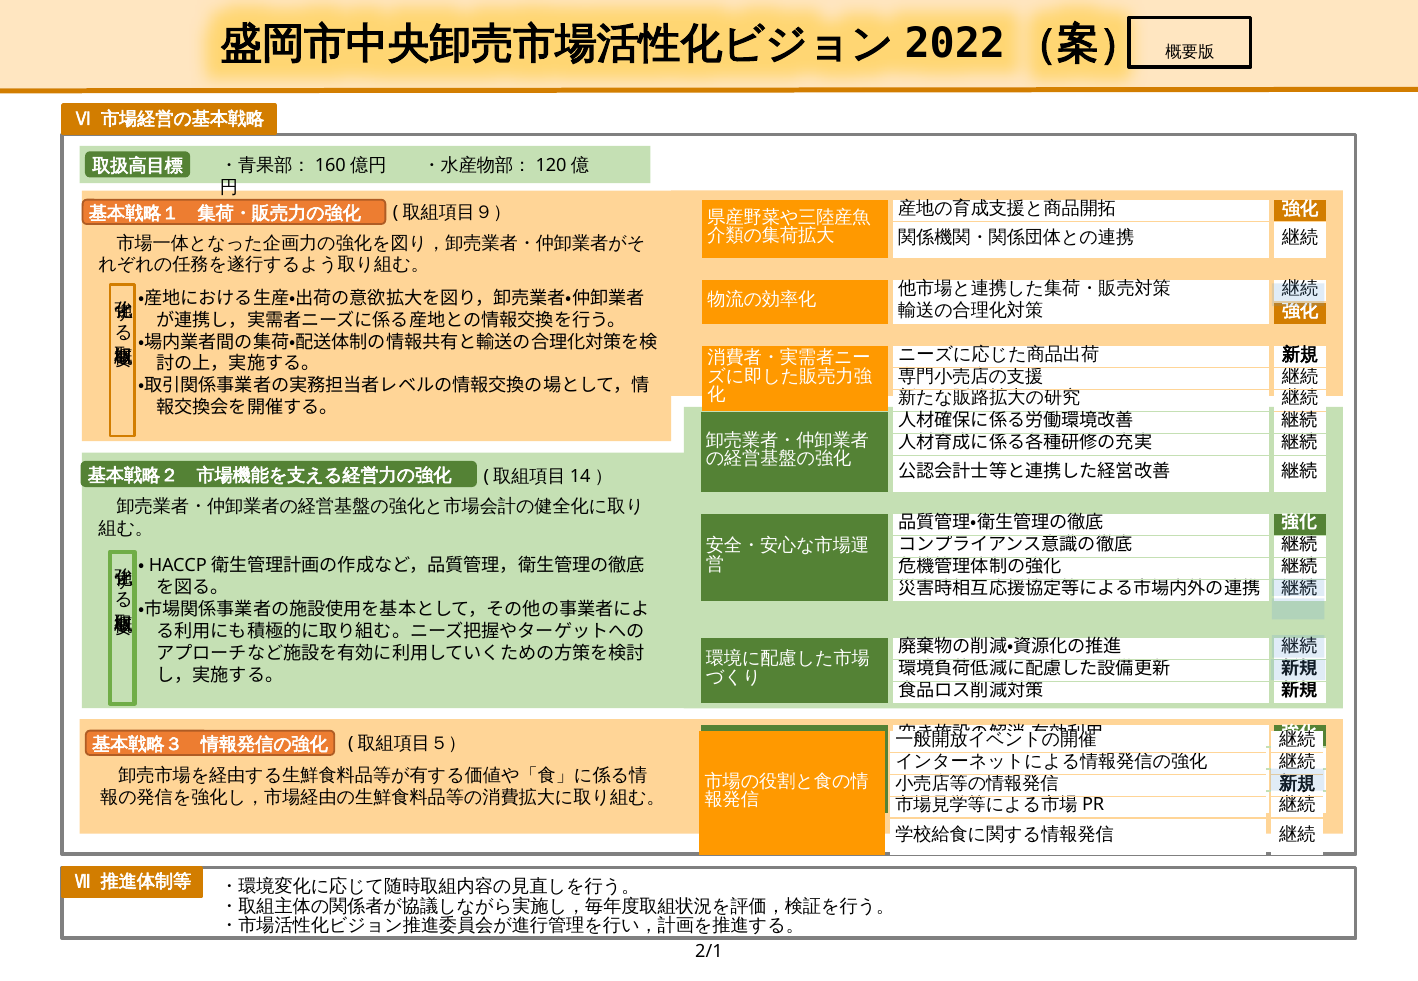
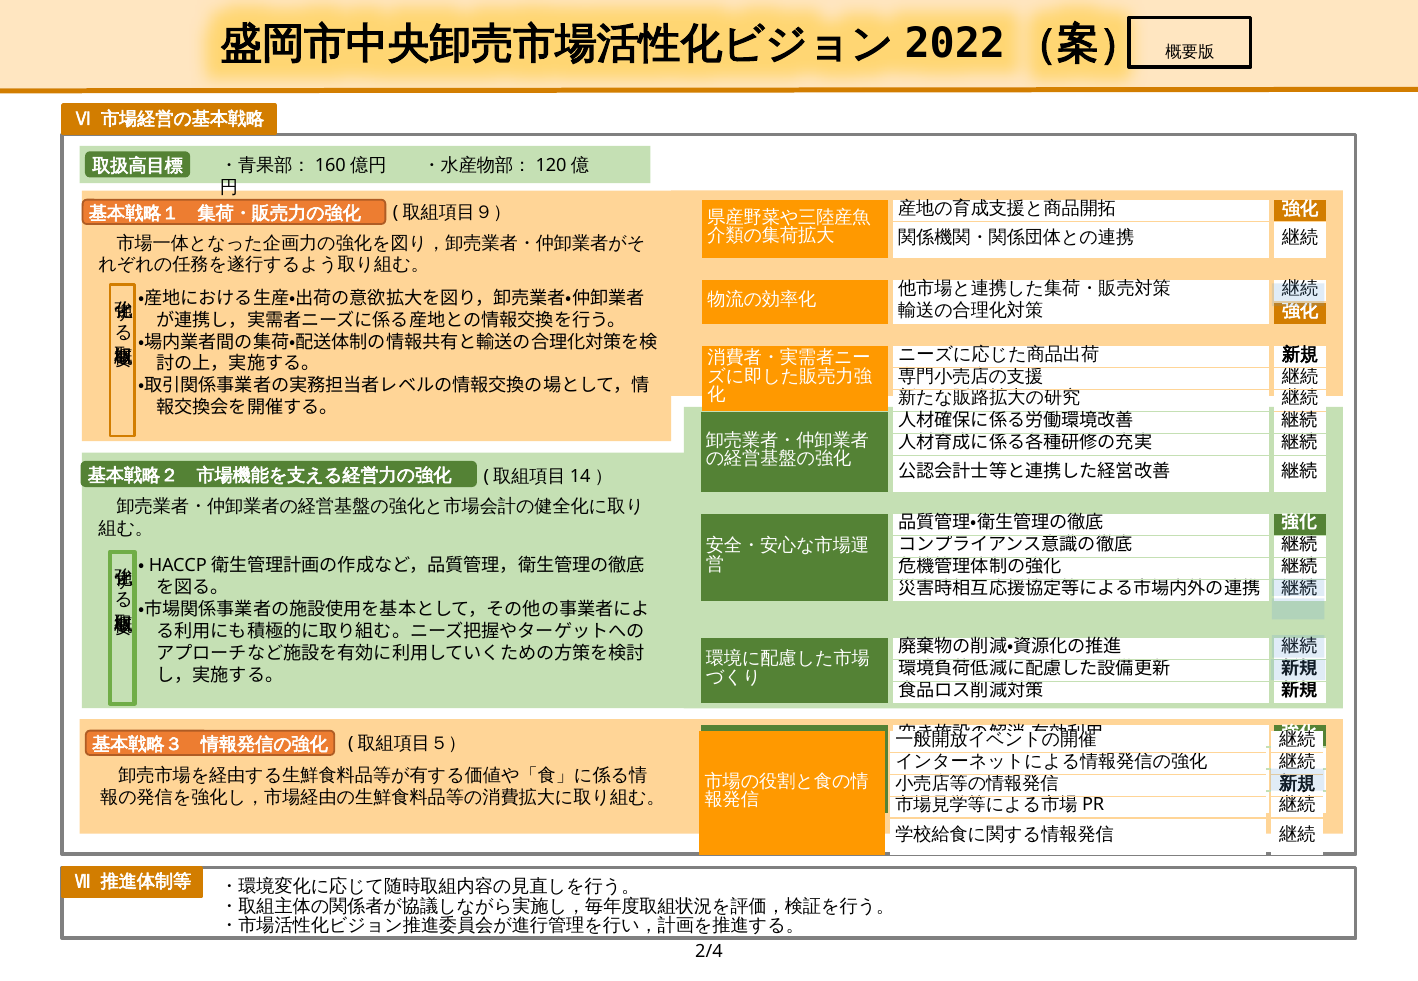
2/1: 2/1 -> 2/4 (709, 952)
